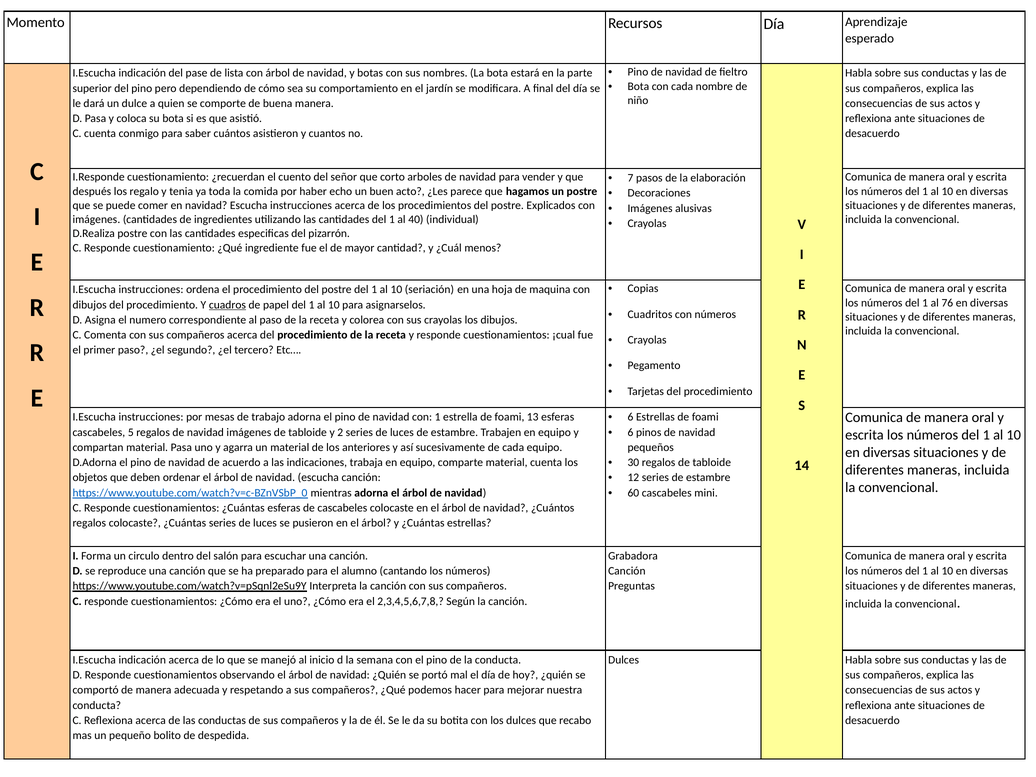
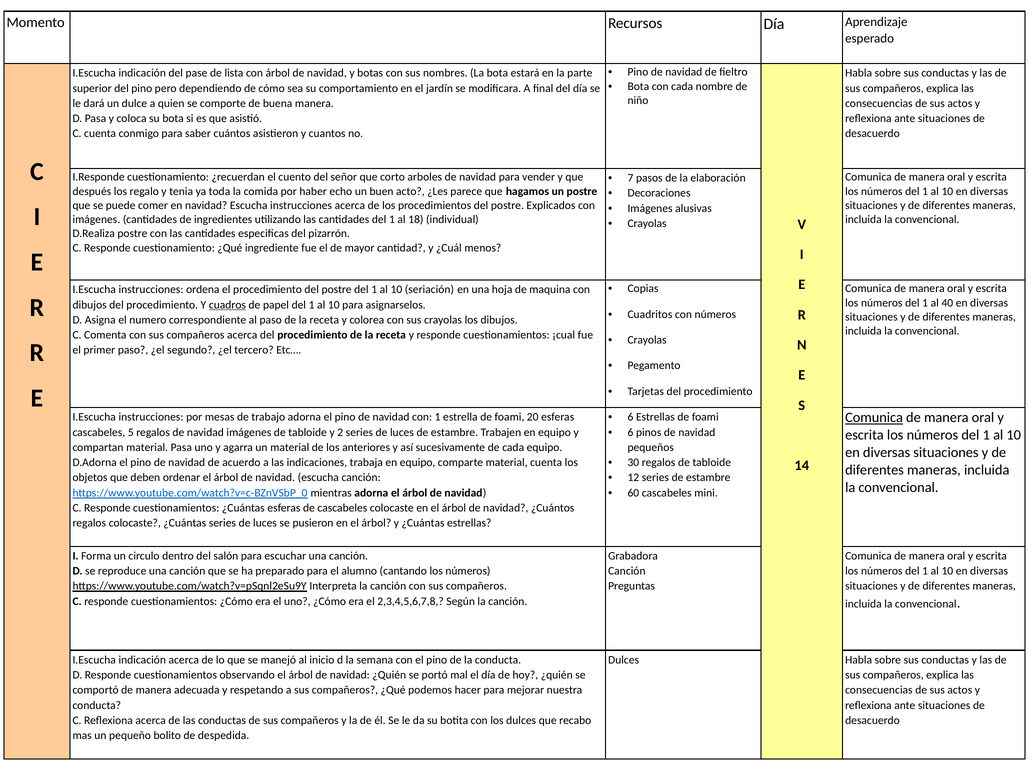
40: 40 -> 18 (416, 220)
76: 76 -> 40 (947, 303)
Comunica underline: none -> present (874, 418)
13: 13 -> 20 (533, 417)
